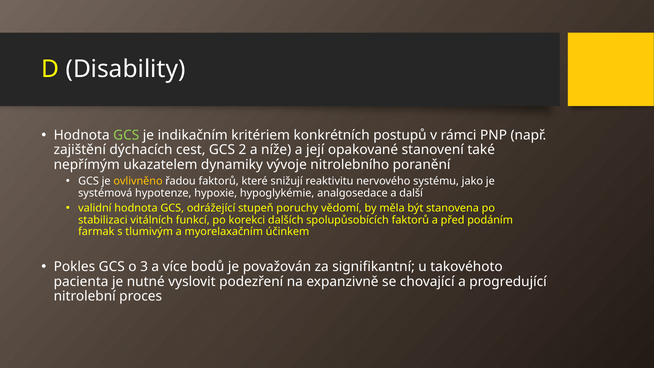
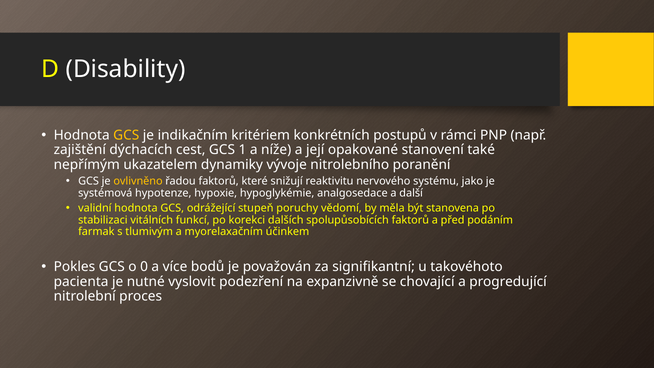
GCS colour: light green -> yellow (126, 135)
2: 2 -> 1 (242, 150)
3: 3 -> 0 (144, 267)
